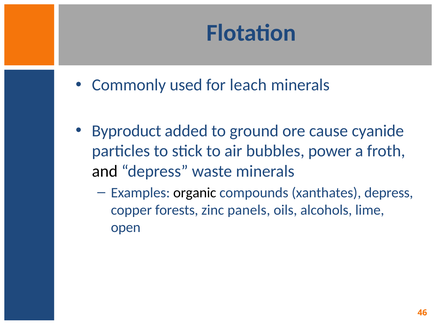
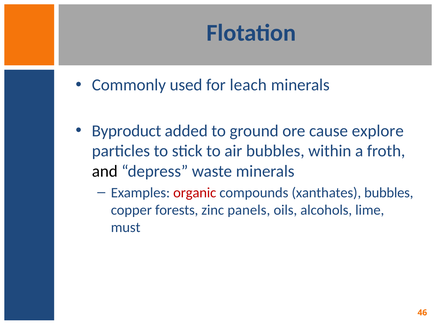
cyanide: cyanide -> explore (378, 131)
power: power -> within (330, 151)
organic colour: black -> red (195, 193)
xanthates depress: depress -> bubbles (389, 193)
open: open -> must (126, 228)
